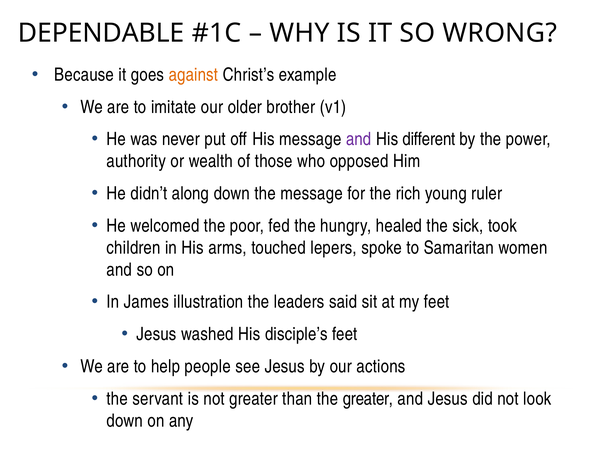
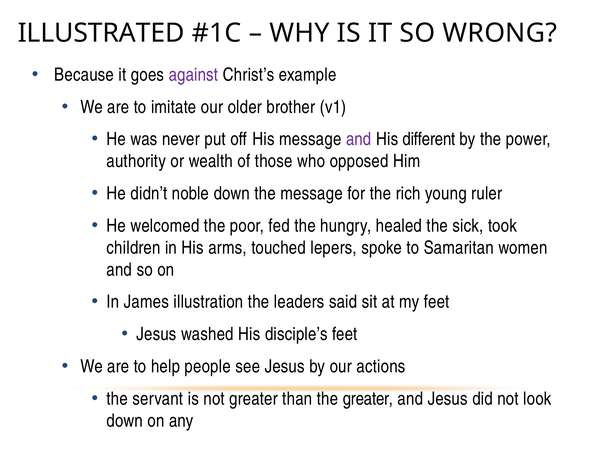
DEPENDABLE: DEPENDABLE -> ILLUSTRATED (101, 33)
against colour: orange -> purple (193, 75)
along: along -> noble (190, 193)
